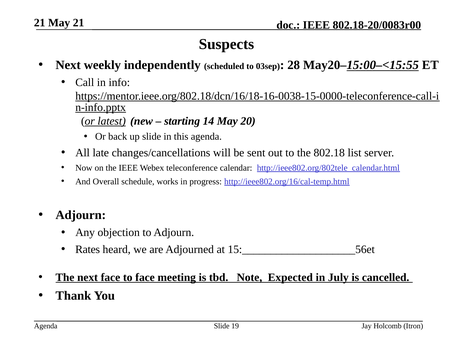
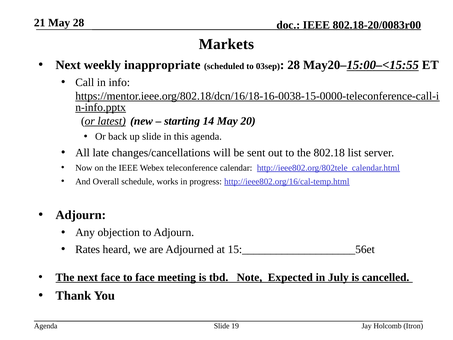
May 21: 21 -> 28 (79, 23)
Suspects: Suspects -> Markets (226, 44)
independently: independently -> inappropriate (162, 65)
